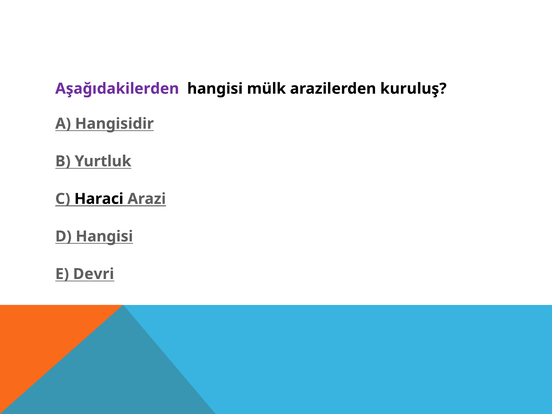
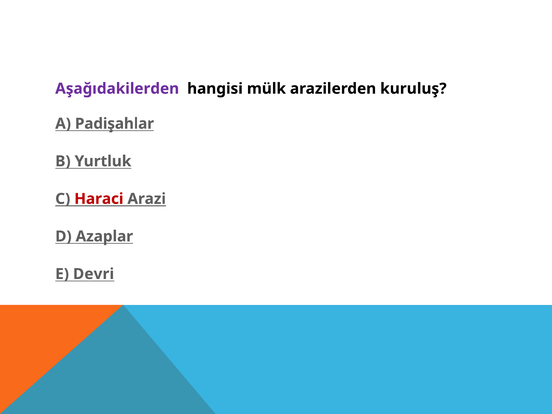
Hangisidir: Hangisidir -> Padişahlar (114, 124)
Haraci colour: black -> red (99, 199)
D Hangisi: Hangisi -> Azaplar (104, 236)
